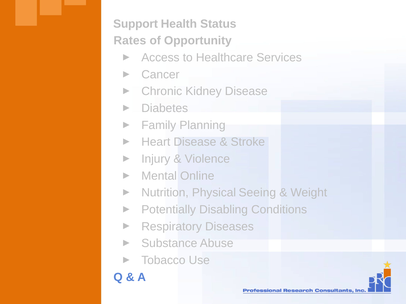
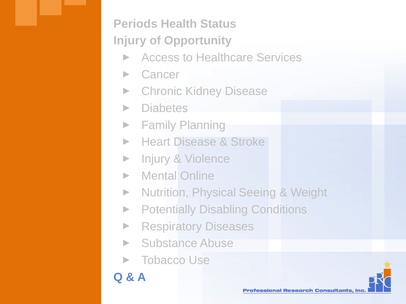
Support: Support -> Periods (135, 24)
Rates: Rates -> Injury (130, 41)
